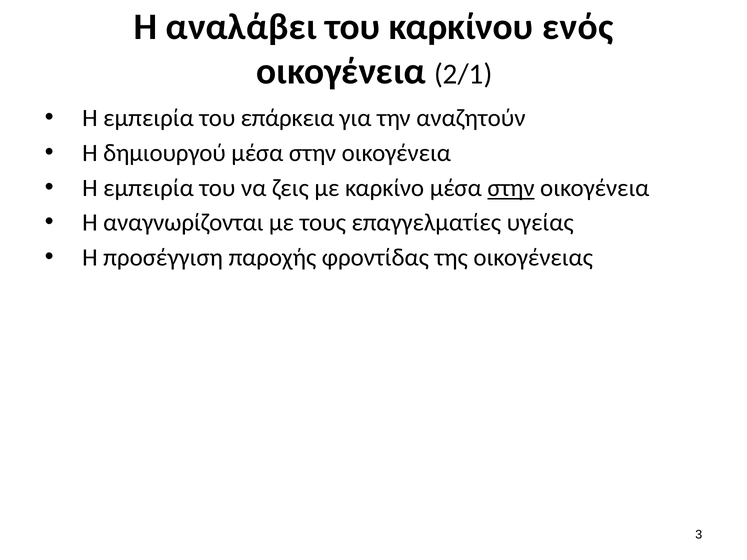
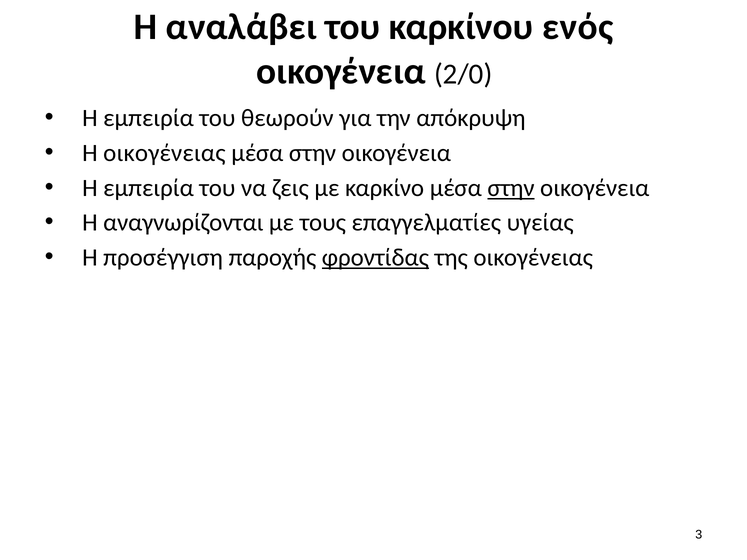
2/1: 2/1 -> 2/0 (463, 74)
επάρκεια: επάρκεια -> θεωρούν (287, 118)
αναζητούν: αναζητούν -> απόκρυψη (471, 118)
Η δημιουργού: δημιουργού -> οικογένειας (164, 153)
φροντίδας underline: none -> present (375, 258)
